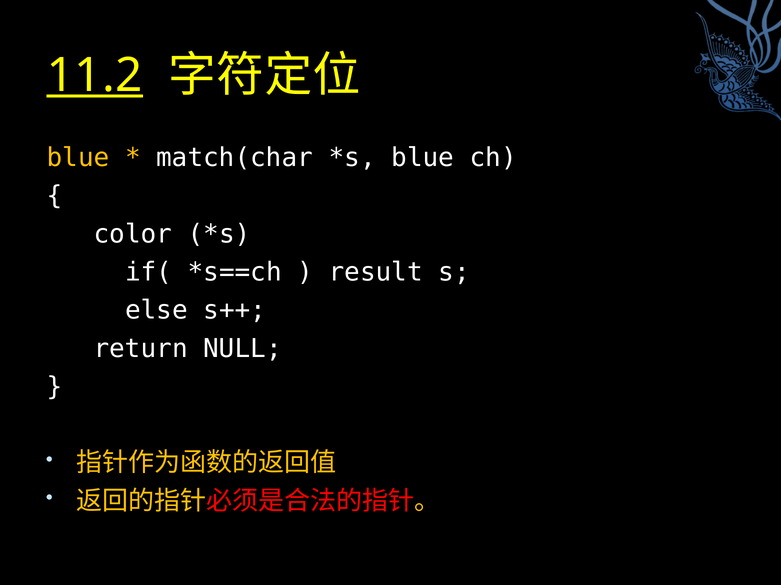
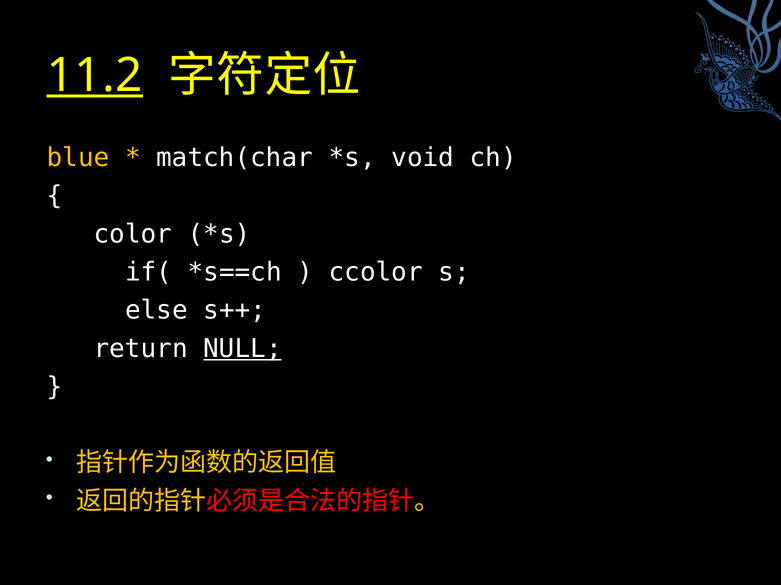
blue: blue -> void (423, 158)
result: result -> ccolor (376, 273)
NULL underline: none -> present (243, 349)
